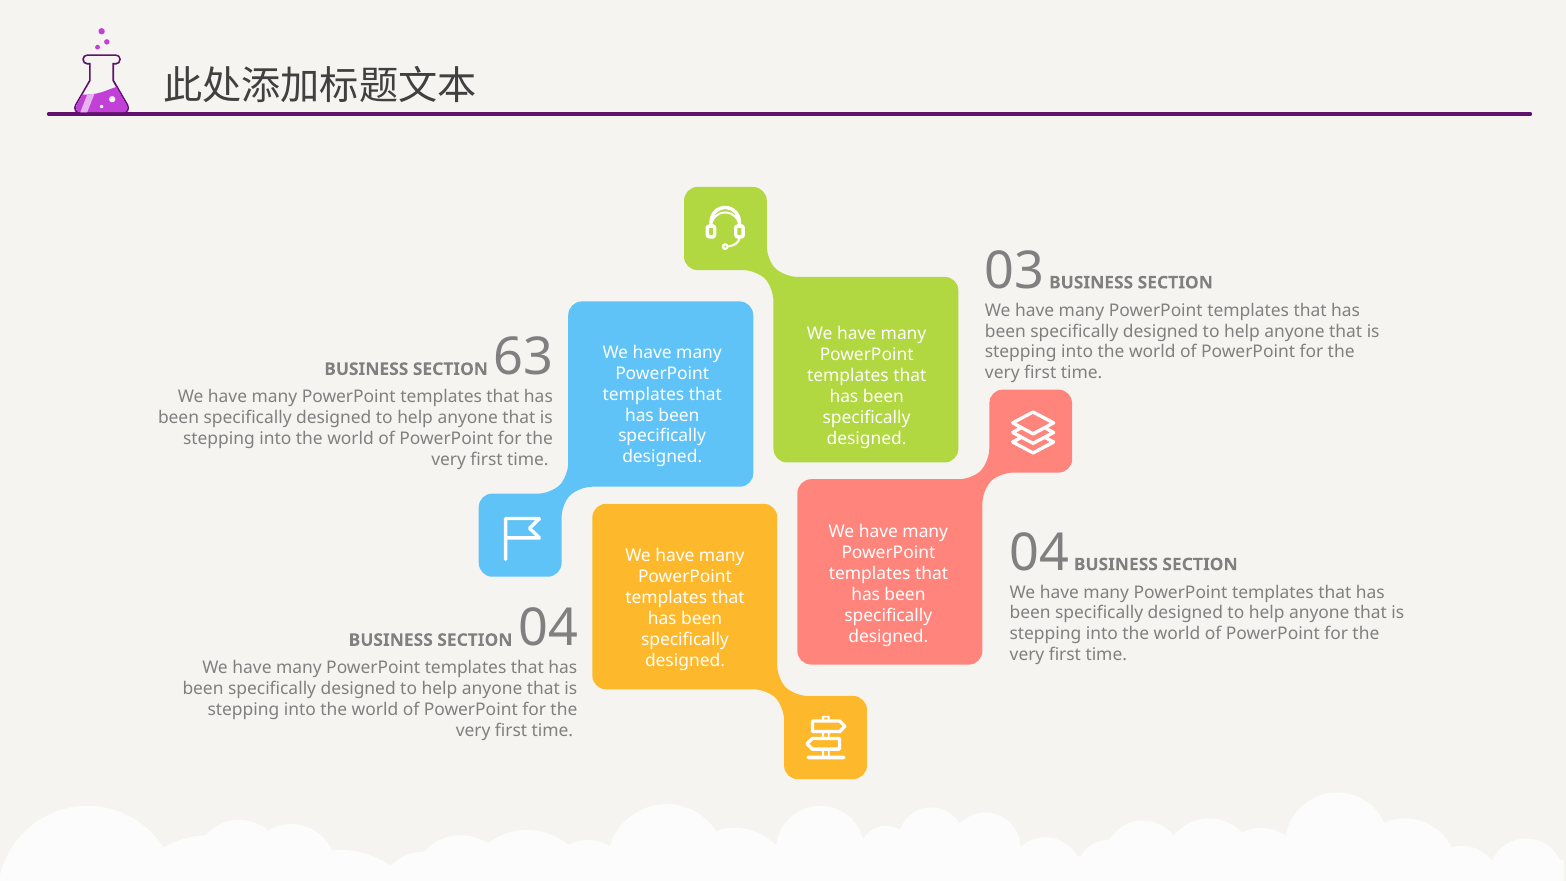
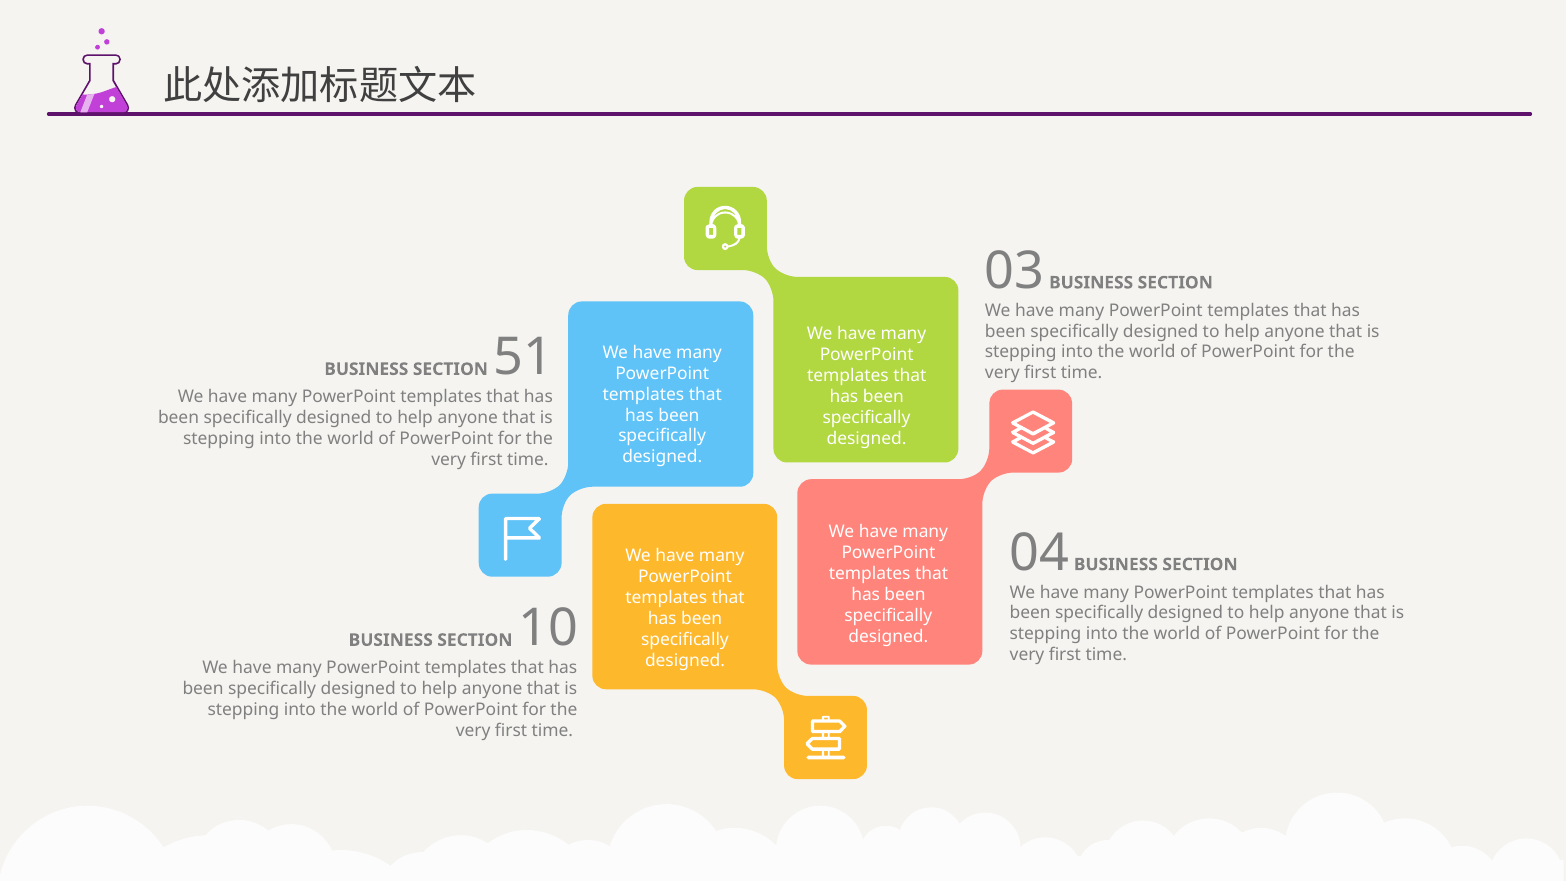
63: 63 -> 51 (524, 358)
SECTION 04: 04 -> 10 (548, 629)
